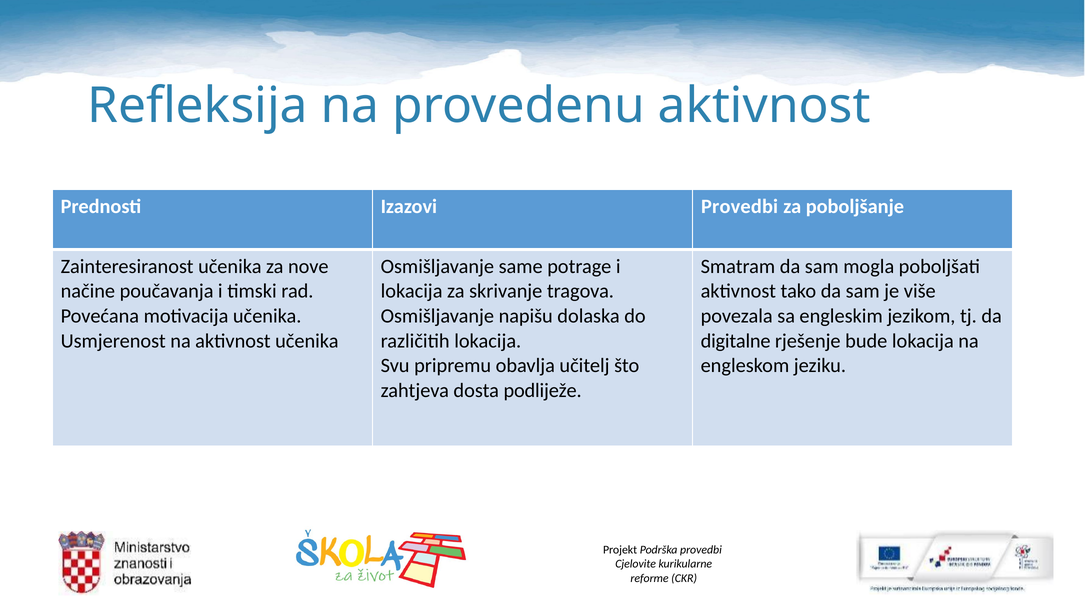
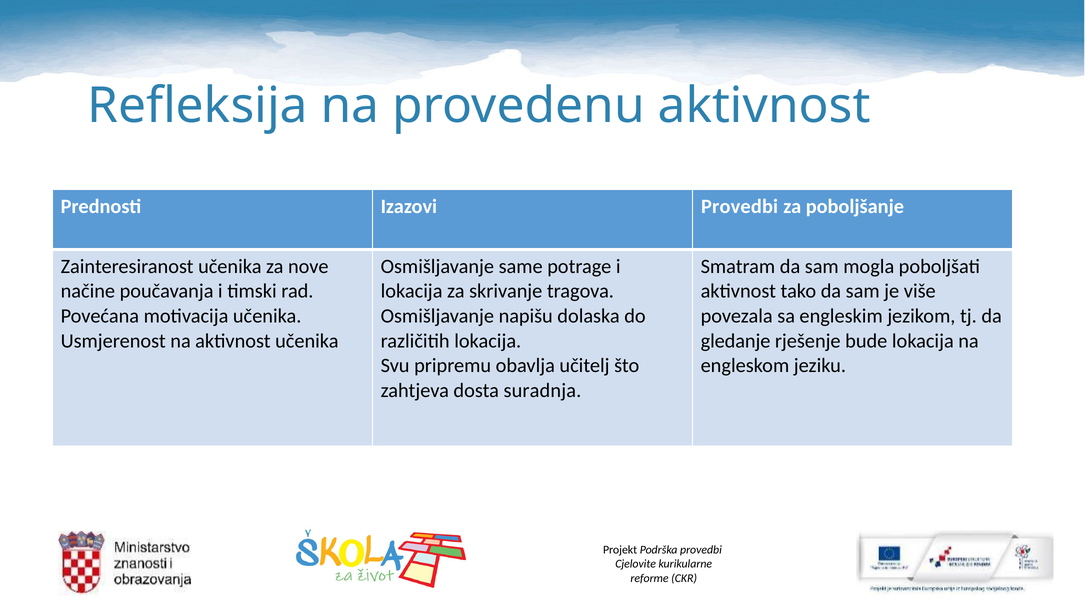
digitalne: digitalne -> gledanje (736, 341)
podliježe: podliježe -> suradnja (542, 391)
